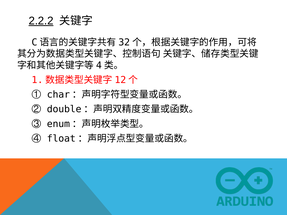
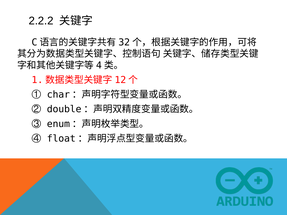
2.2.2 underline: present -> none (41, 21)
